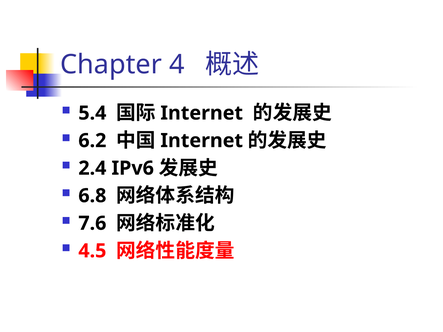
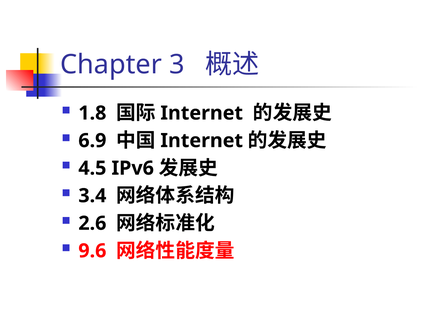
4: 4 -> 3 (177, 65)
5.4: 5.4 -> 1.8 (92, 113)
6.2: 6.2 -> 6.9 (92, 141)
2.4: 2.4 -> 4.5 (92, 168)
6.8: 6.8 -> 3.4 (92, 196)
7.6: 7.6 -> 2.6 (92, 223)
4.5: 4.5 -> 9.6 (92, 251)
